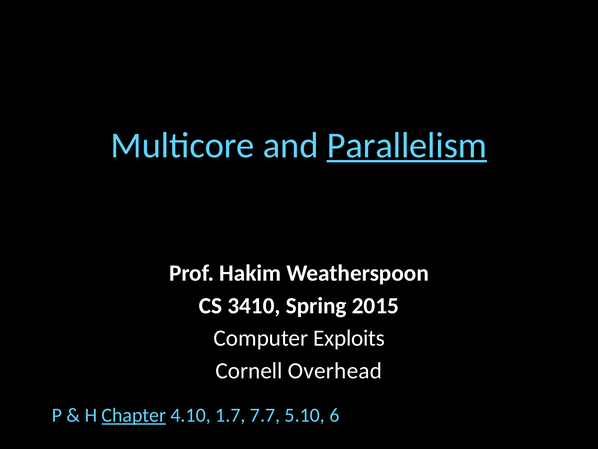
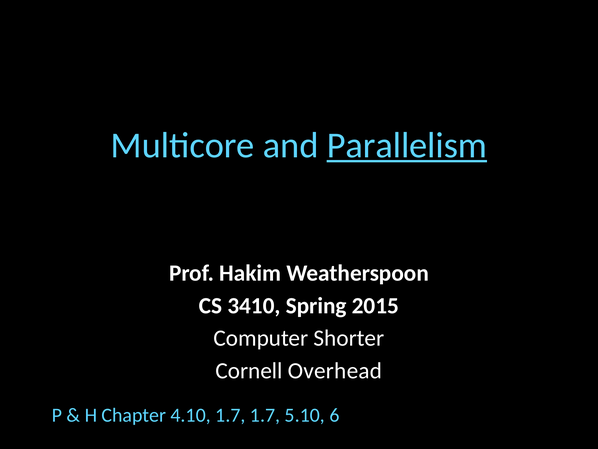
Exploits: Exploits -> Shorter (349, 338)
Chapter underline: present -> none (134, 415)
1.7 7.7: 7.7 -> 1.7 (265, 415)
